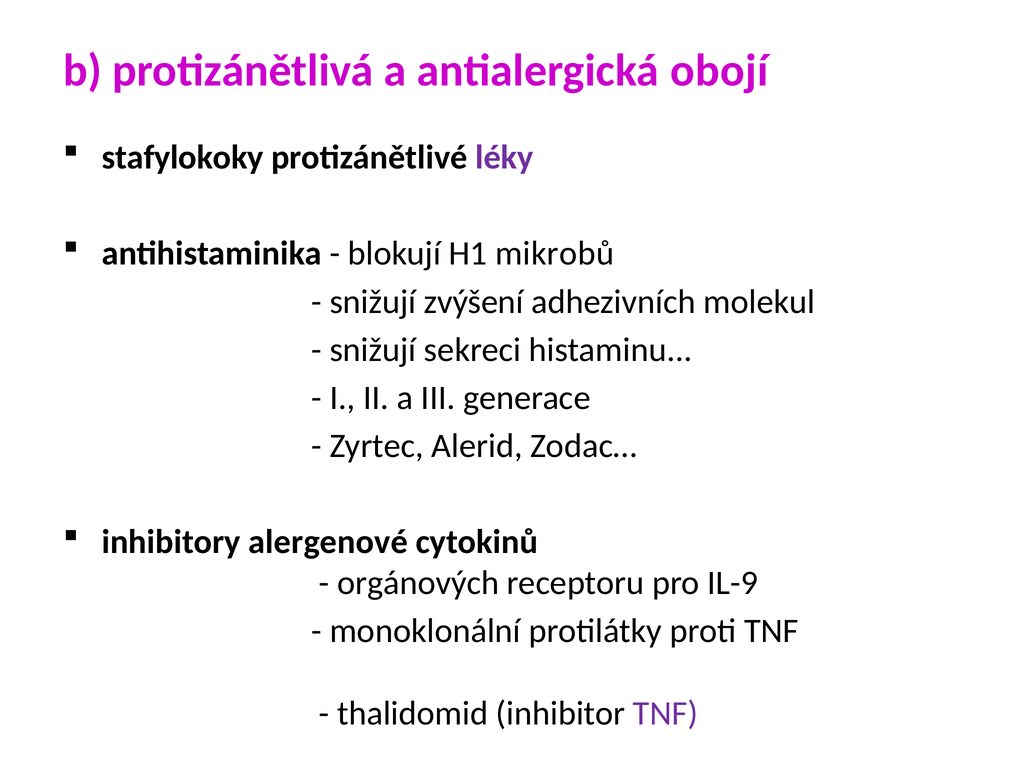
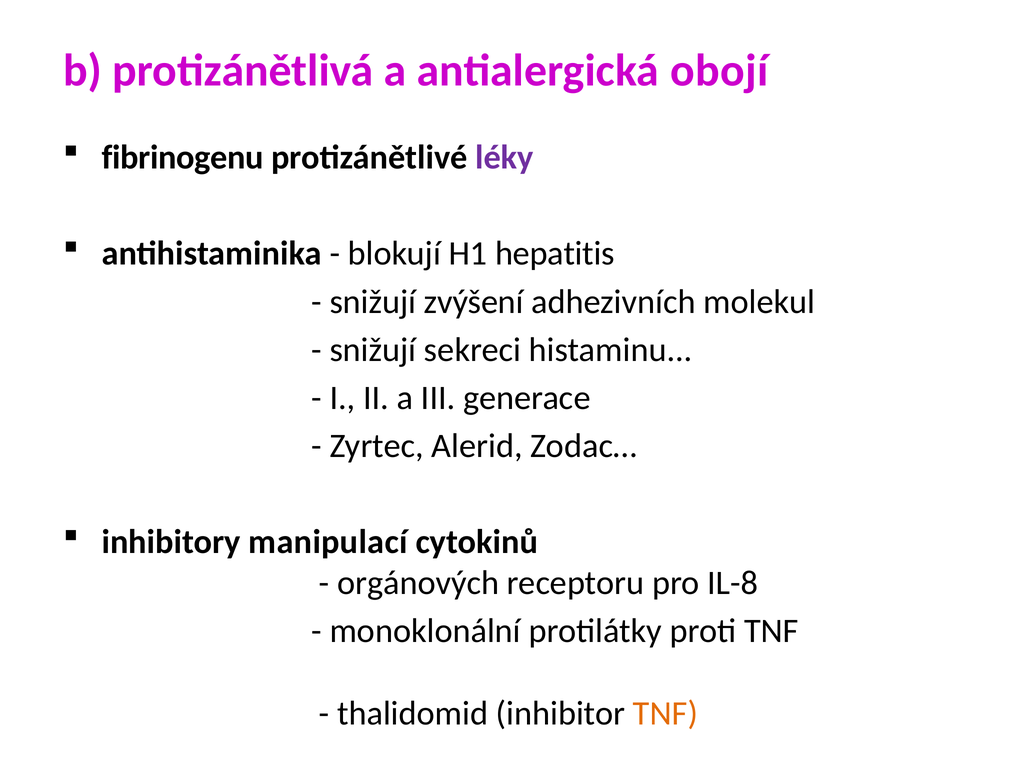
stafylokoky: stafylokoky -> fibrinogenu (183, 158)
mikrobů: mikrobů -> hepatitis (555, 254)
alergenové: alergenové -> manipulací (328, 542)
IL-9: IL-9 -> IL-8 (733, 583)
TNF colour: purple -> orange (665, 714)
